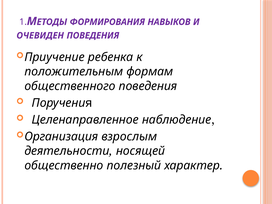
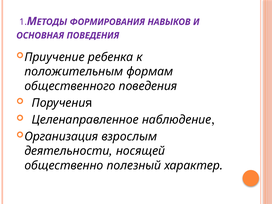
ОЧЕВИДЕН: ОЧЕВИДЕН -> ОСНОВНАЯ (40, 36)
